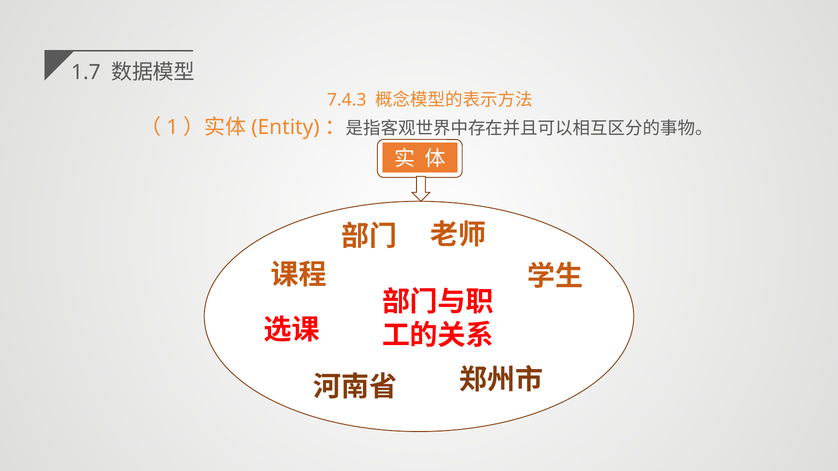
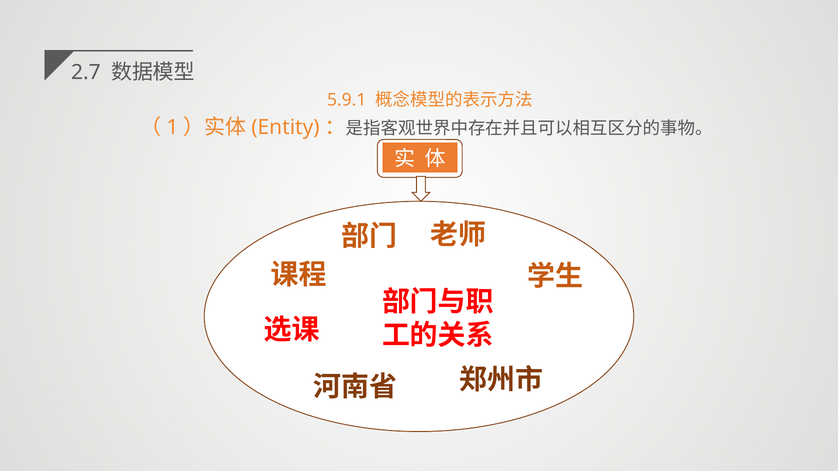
1.7: 1.7 -> 2.7 (86, 73)
7.4.3: 7.4.3 -> 5.9.1 (347, 100)
